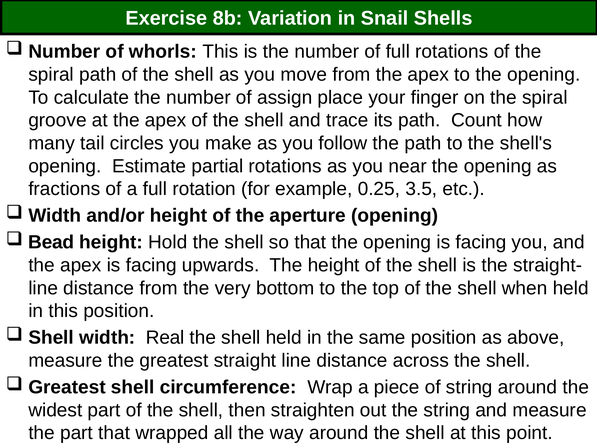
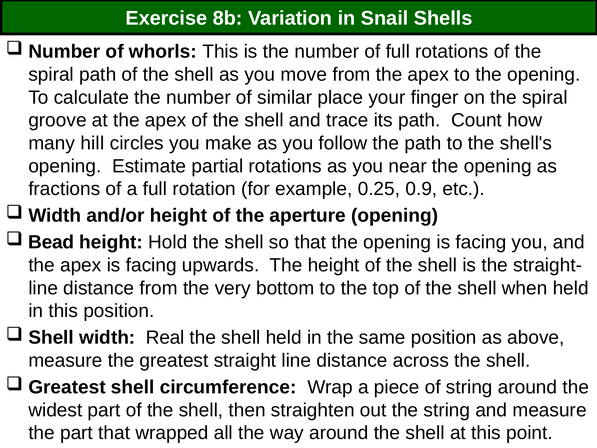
assign: assign -> similar (285, 97)
tail: tail -> hill (92, 143)
3.5: 3.5 -> 0.9 (421, 189)
